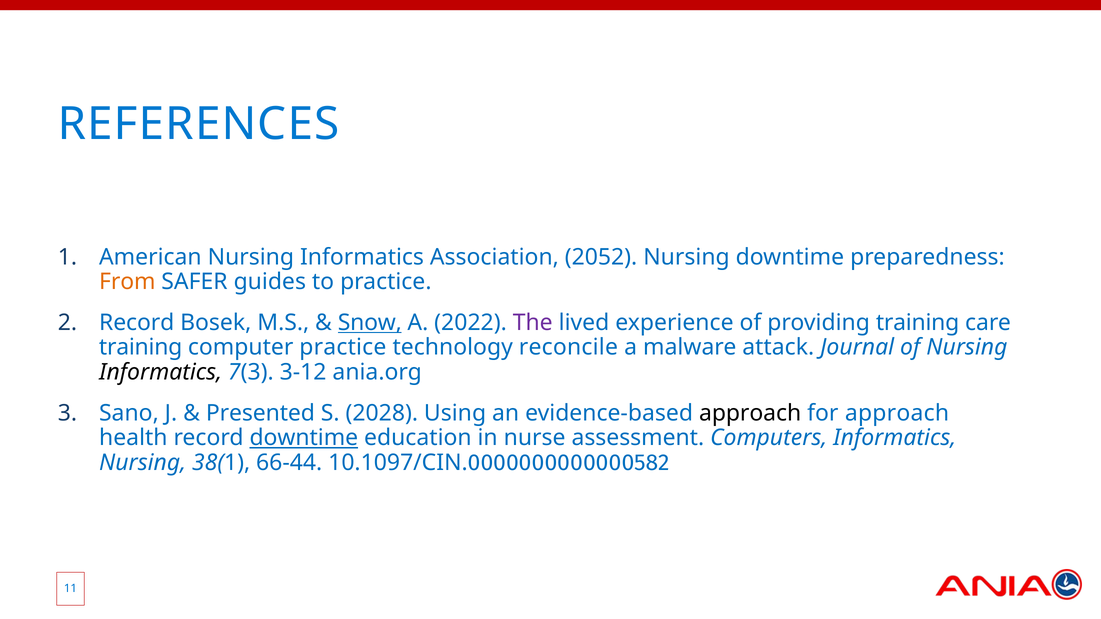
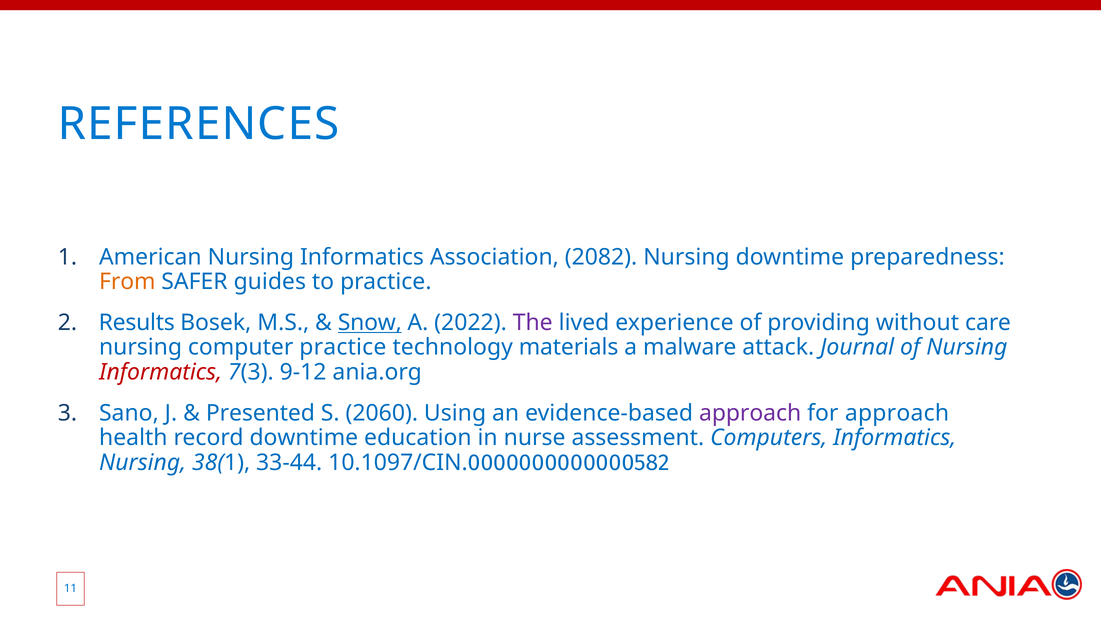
2052: 2052 -> 2082 (601, 257)
Record: Record -> Results (137, 323)
providing training: training -> without (917, 323)
training: training -> nursing (141, 348)
reconcile: reconcile -> materials (569, 348)
Informatics colour: black -> red (161, 372)
3-12: 3-12 -> 9-12 (303, 372)
2028: 2028 -> 2060 (382, 413)
approach colour: black -> purple (750, 413)
downtime underline: present -> none (304, 438)
66-44: 66-44 -> 33-44 (289, 463)
